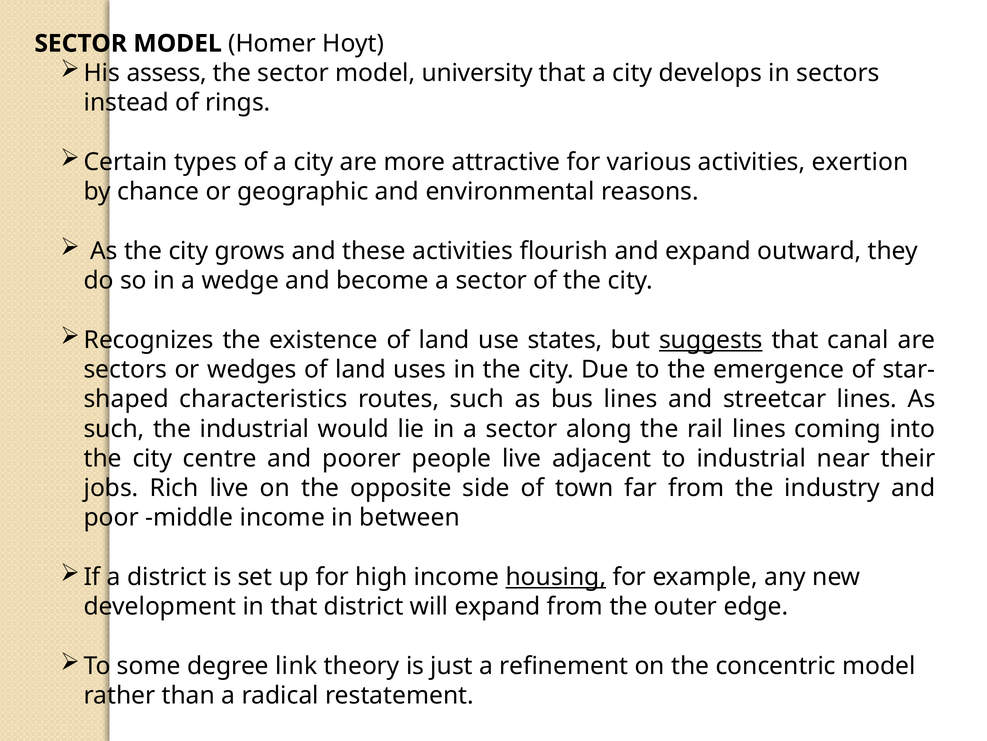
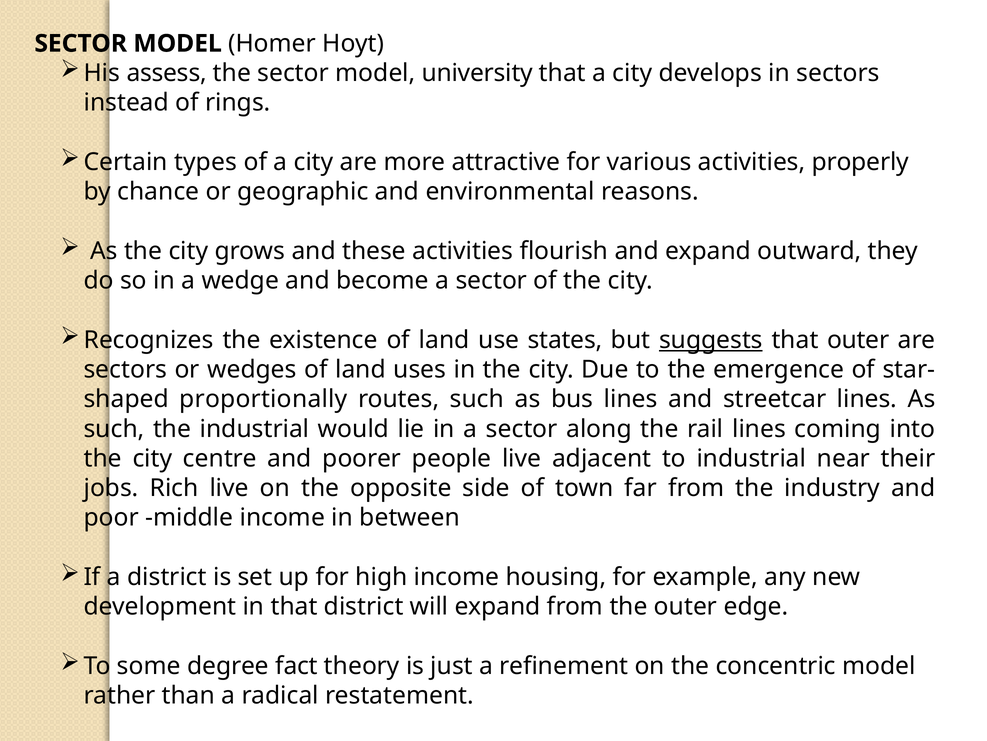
exertion: exertion -> properly (860, 162)
that canal: canal -> outer (858, 340)
characteristics: characteristics -> proportionally (263, 399)
housing underline: present -> none (556, 576)
link: link -> fact (296, 665)
